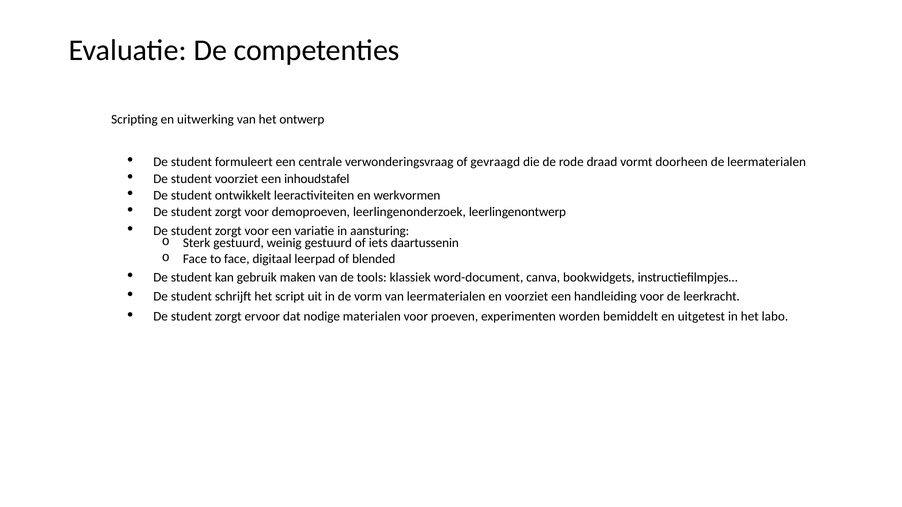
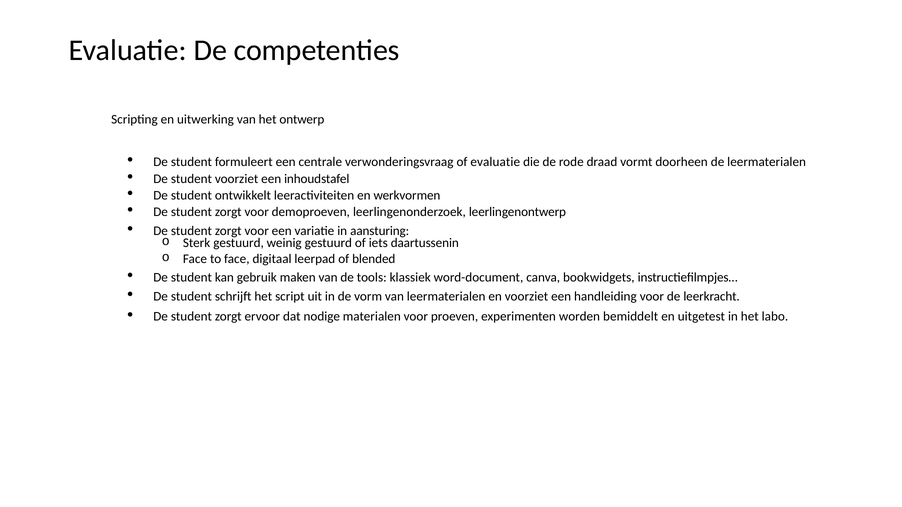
of gevraagd: gevraagd -> evaluatie (495, 162)
